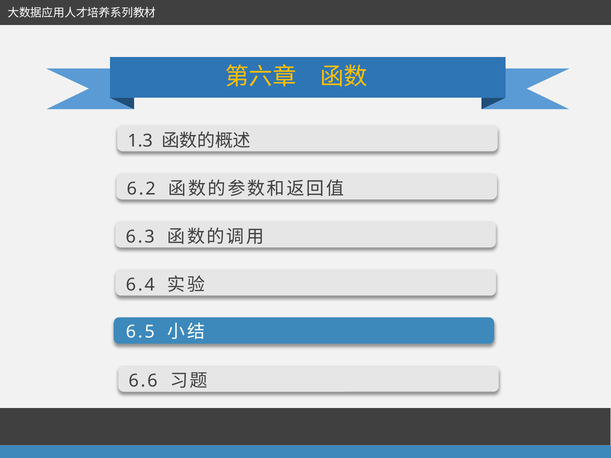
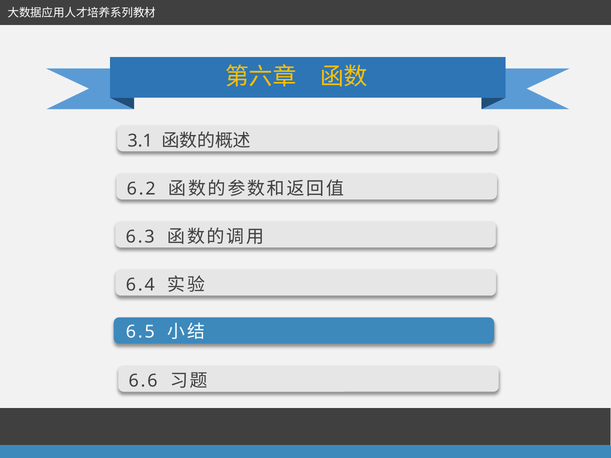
1.3: 1.3 -> 3.1 (140, 141)
